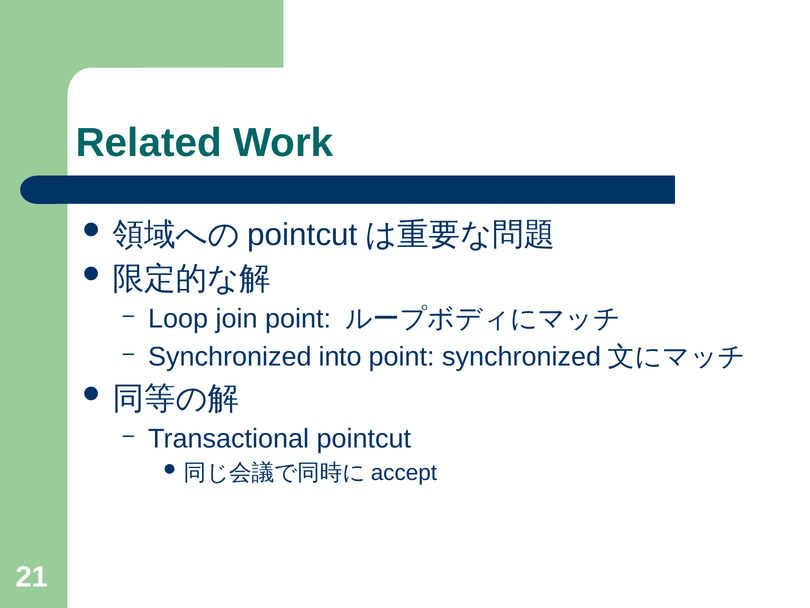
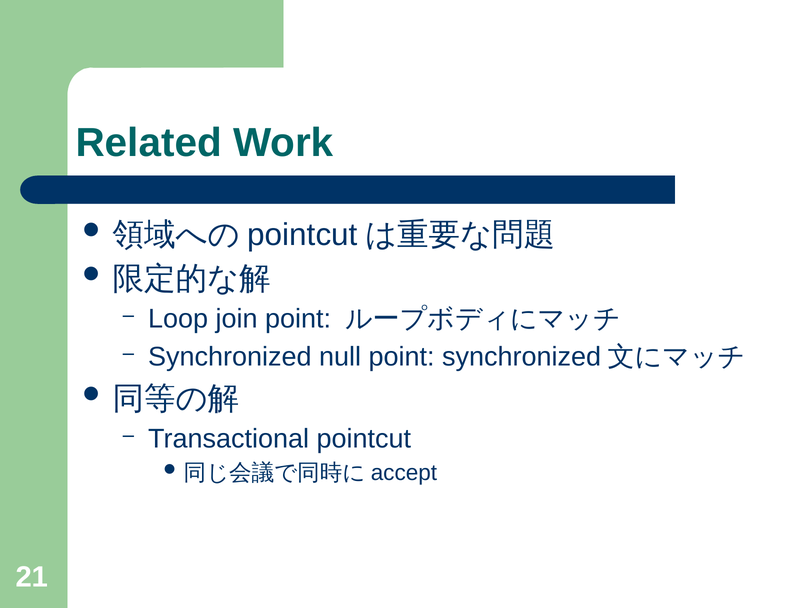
into: into -> null (340, 357)
